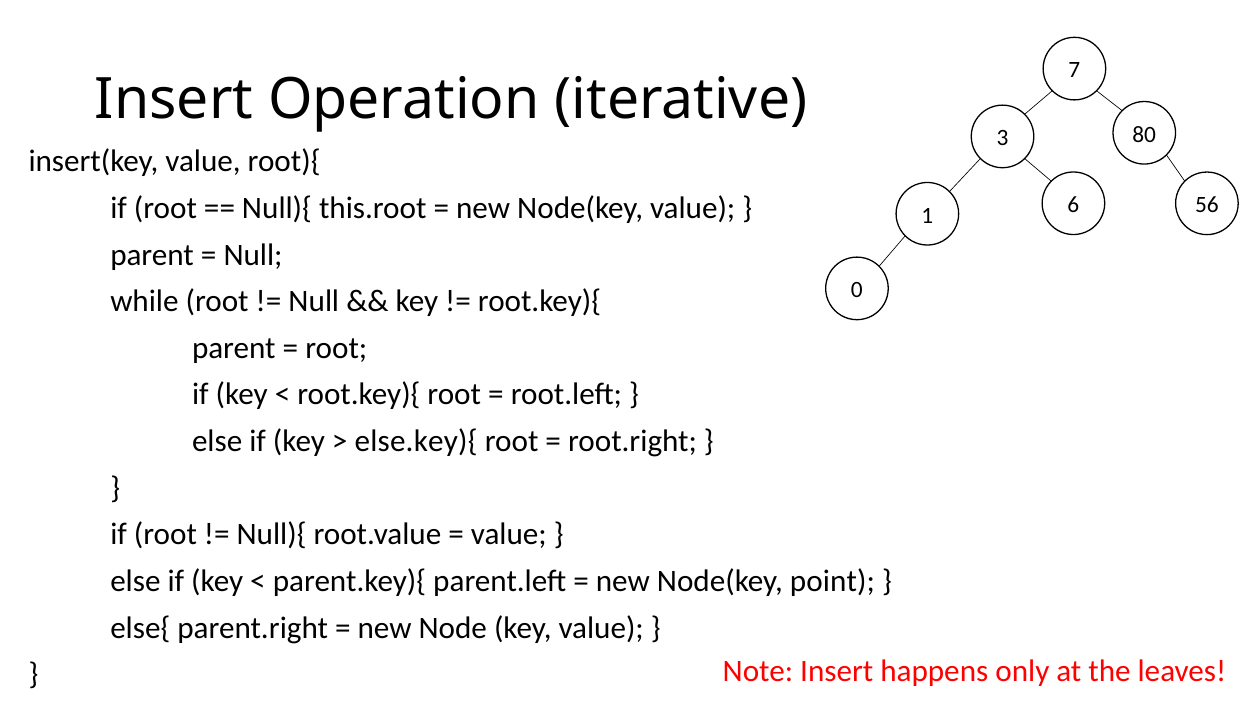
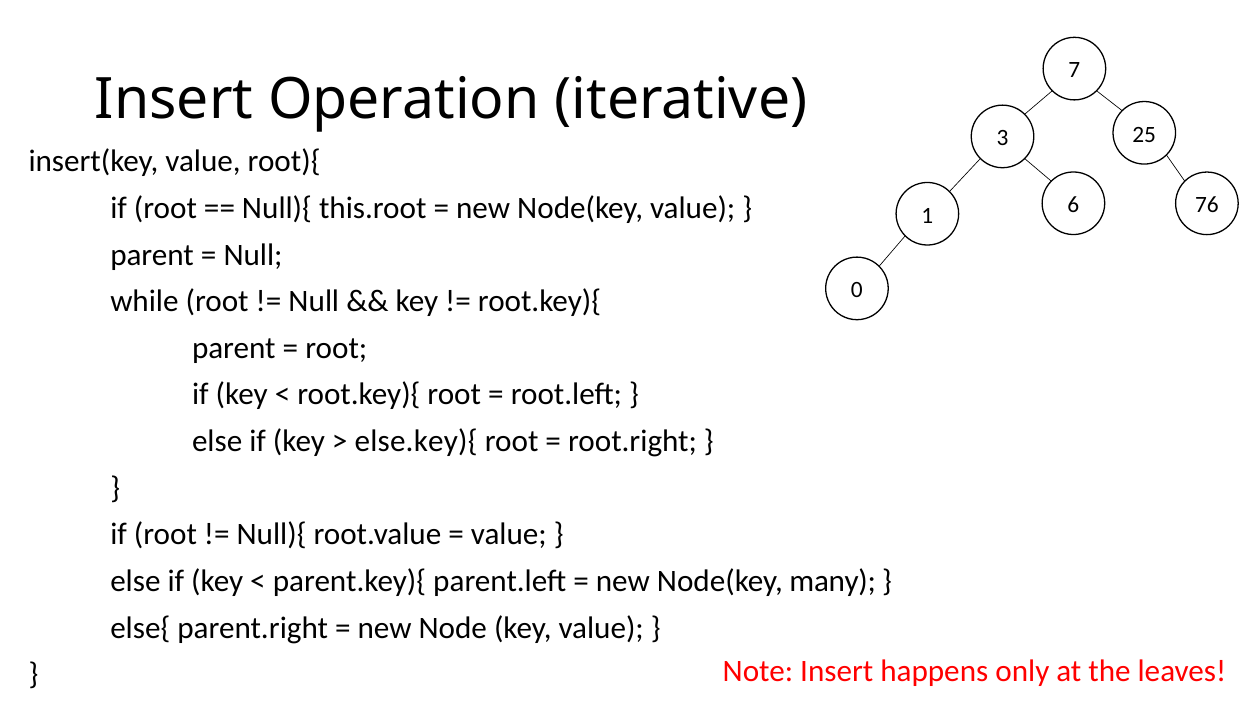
80: 80 -> 25 (1144, 134)
56: 56 -> 76 (1207, 205)
point: point -> many (833, 581)
